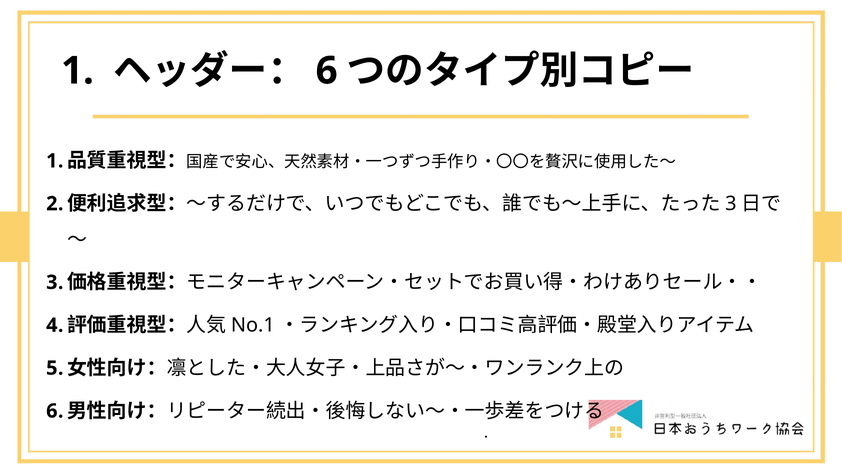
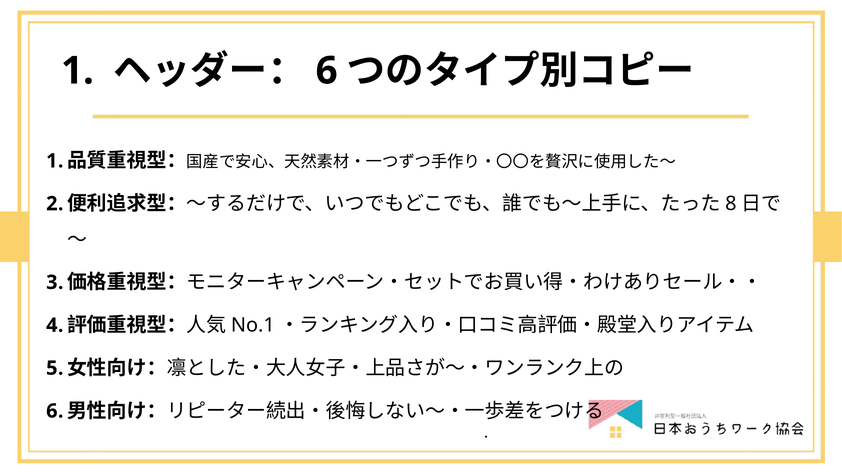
3: 3 -> 8 (731, 204)
